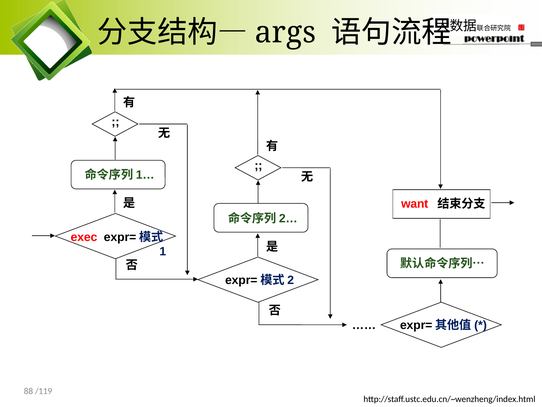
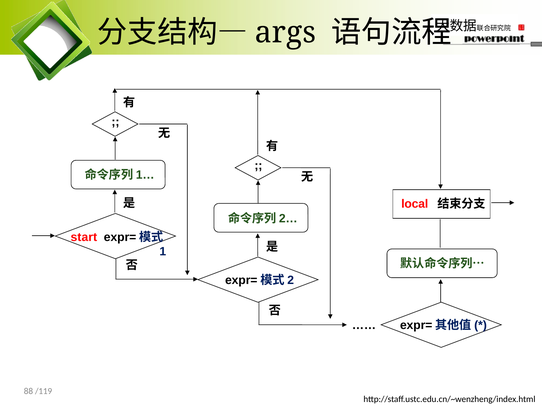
want: want -> local (415, 204)
exec: exec -> start (84, 237)
